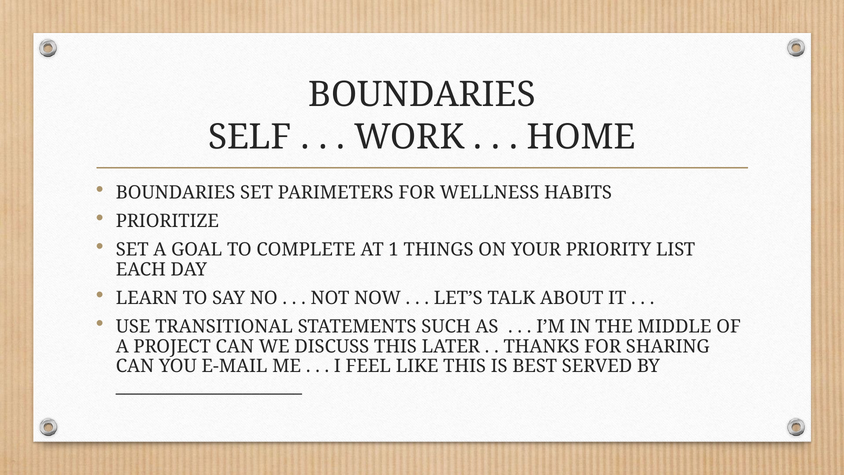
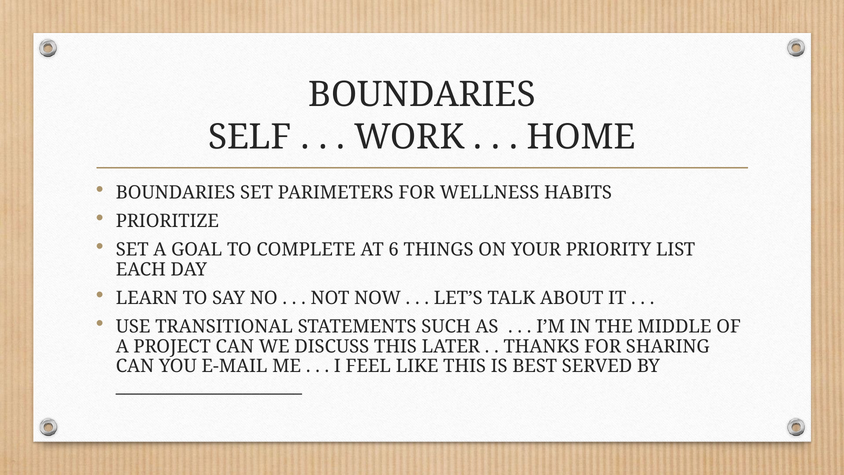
1: 1 -> 6 (394, 249)
